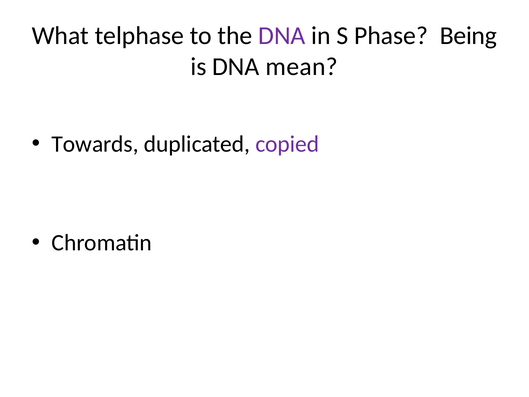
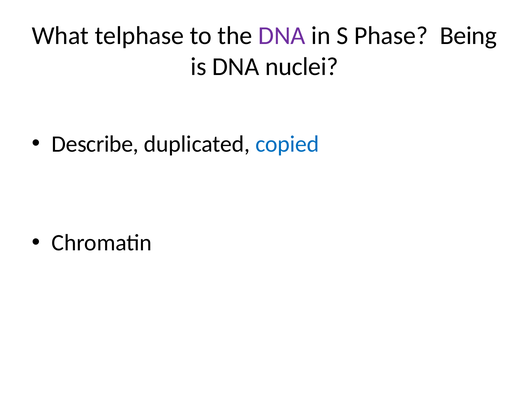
mean: mean -> nuclei (302, 67)
Towards: Towards -> Describe (95, 144)
copied colour: purple -> blue (287, 144)
